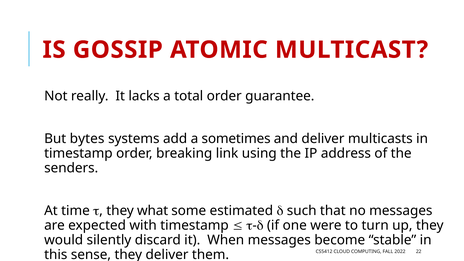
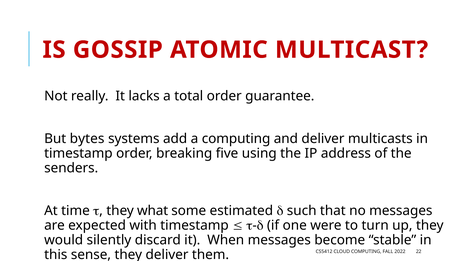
a sometimes: sometimes -> computing (236, 139)
link: link -> five (227, 153)
